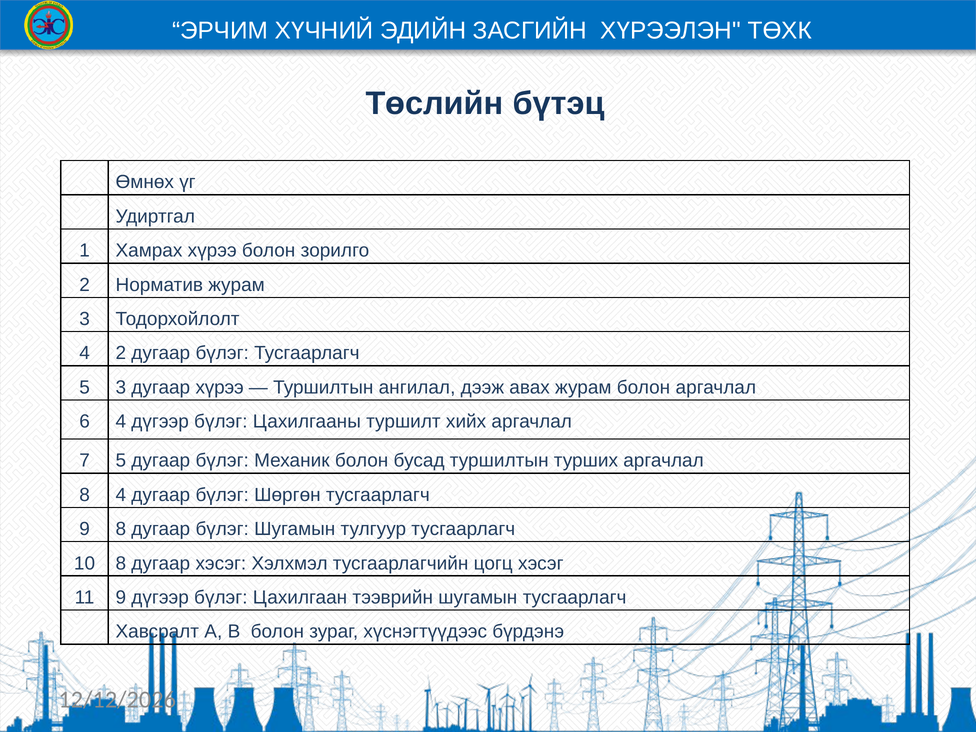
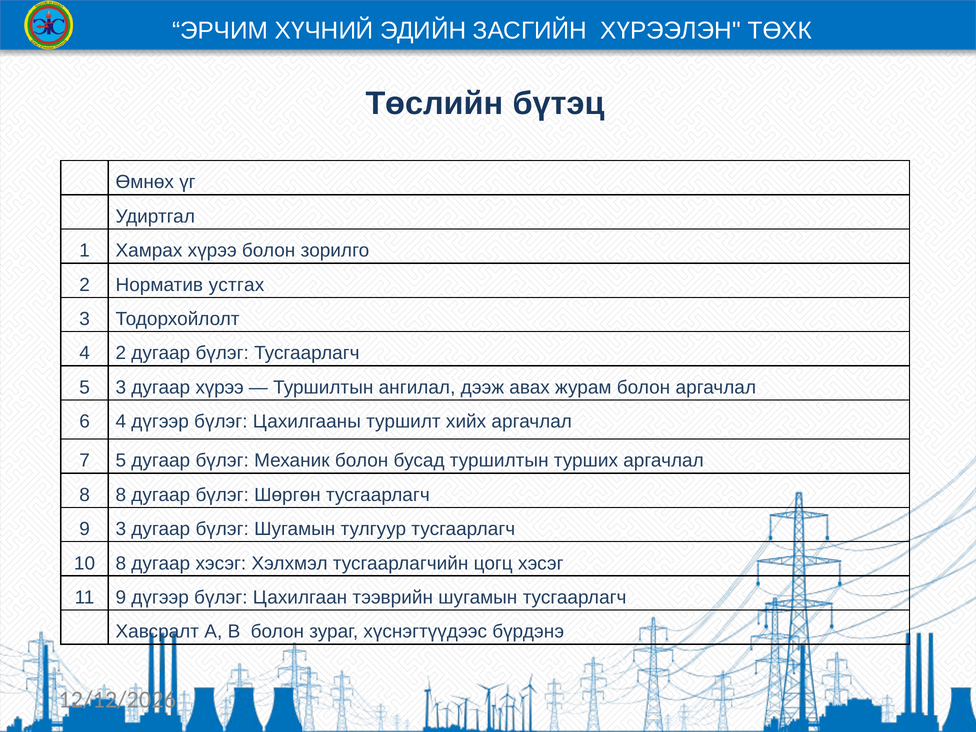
Норматив журам: журам -> устгах (236, 285)
8 4: 4 -> 8 (121, 495)
9 8: 8 -> 3 (121, 529)
